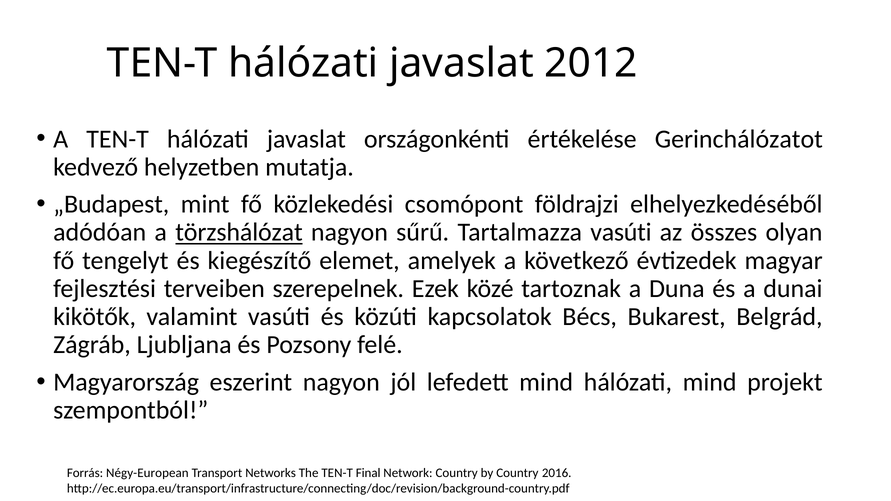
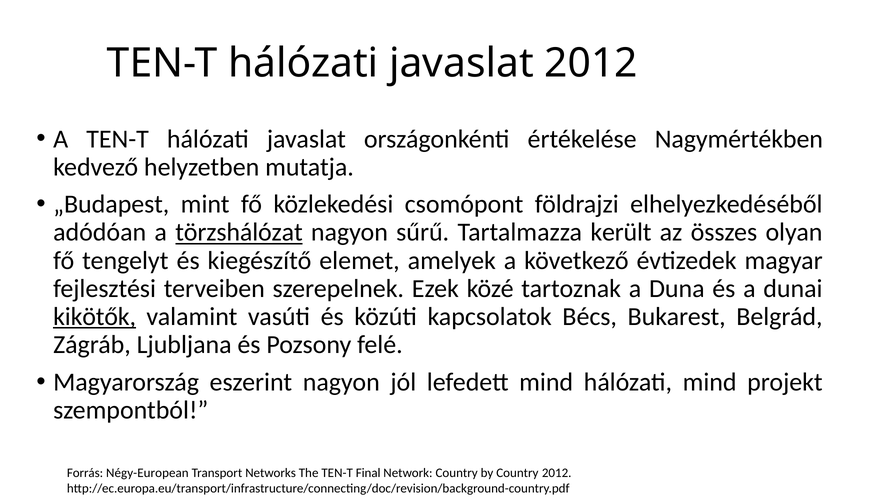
Gerinchálózatot: Gerinchálózatot -> Nagymértékben (739, 139)
Tartalmazza vasúti: vasúti -> került (621, 232)
kikötők underline: none -> present (95, 317)
Country 2016: 2016 -> 2012 (557, 473)
